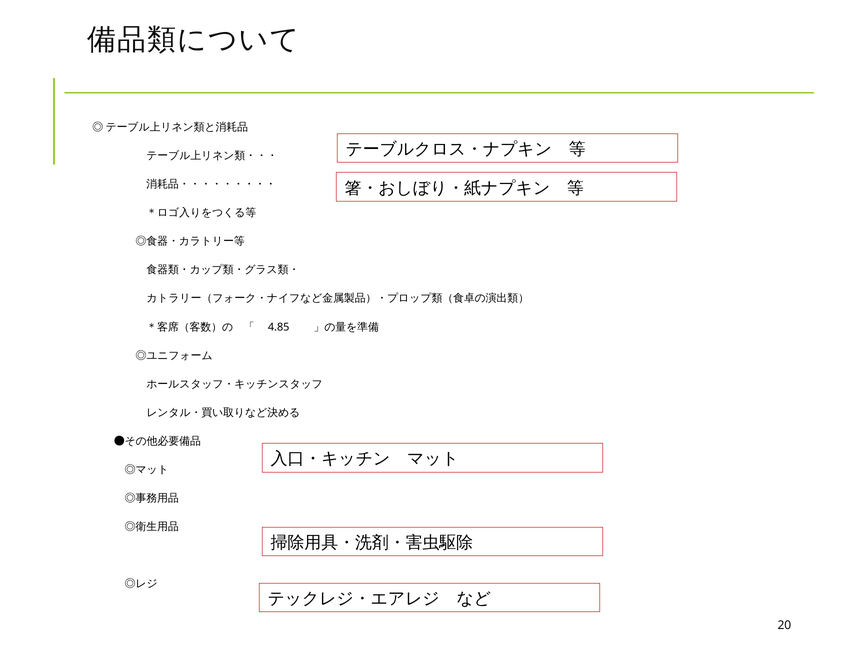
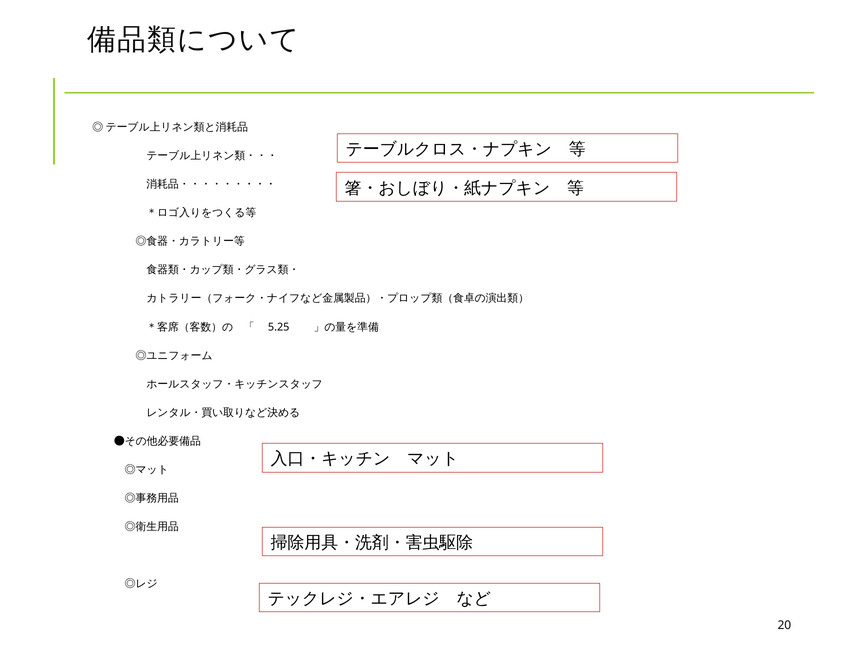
4.85: 4.85 -> 5.25 (279, 327)
